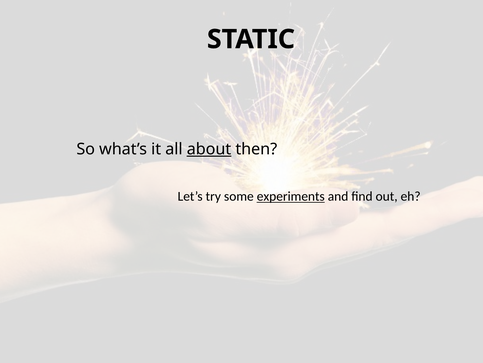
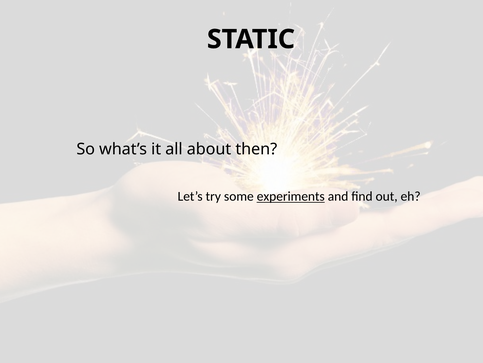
about underline: present -> none (209, 149)
